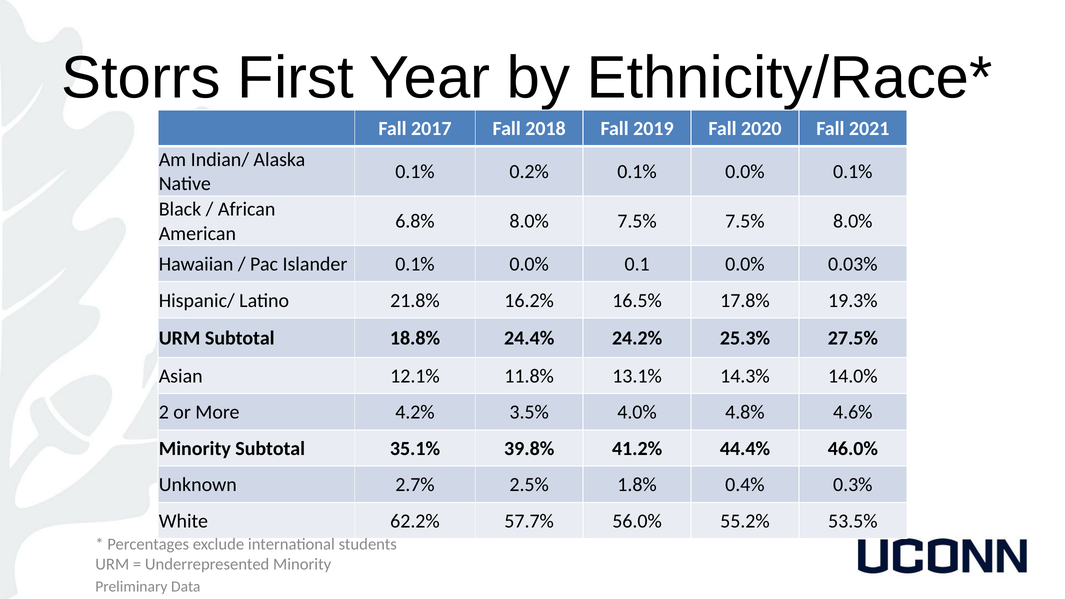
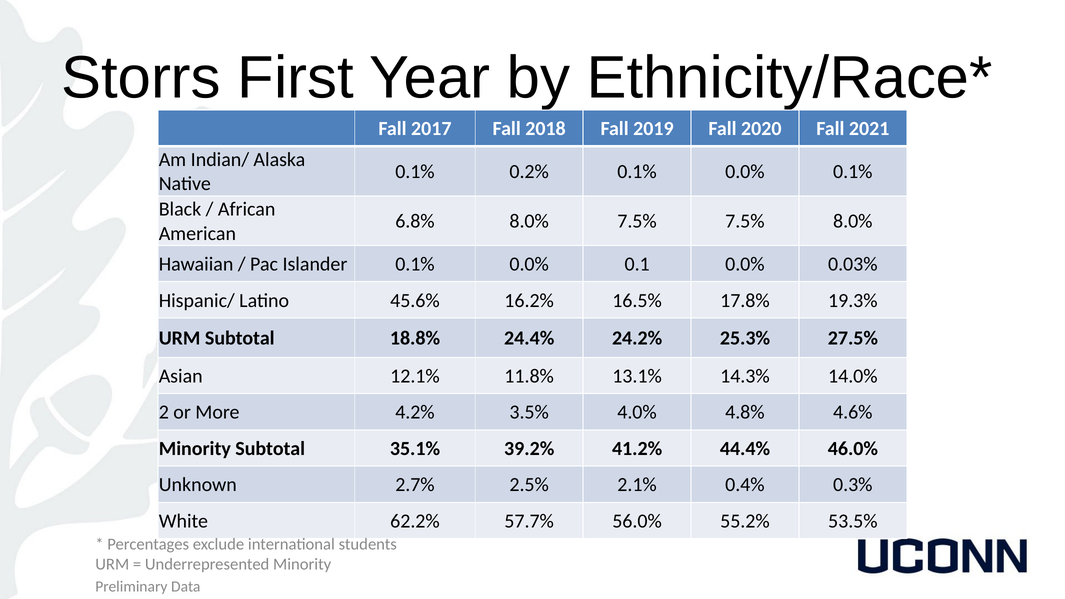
21.8%: 21.8% -> 45.6% (415, 300)
39.8%: 39.8% -> 39.2% (529, 449)
1.8%: 1.8% -> 2.1% (637, 485)
